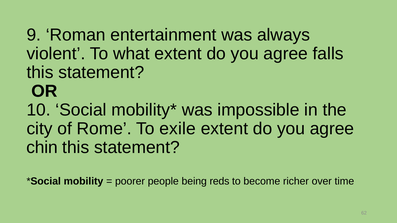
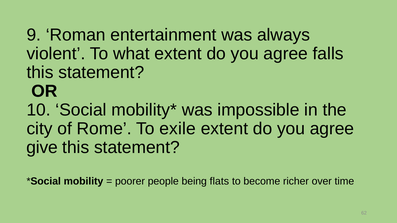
chin: chin -> give (42, 148)
reds: reds -> flats (219, 181)
